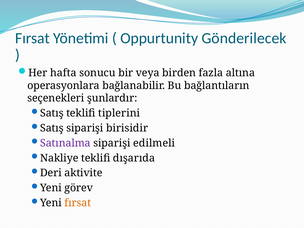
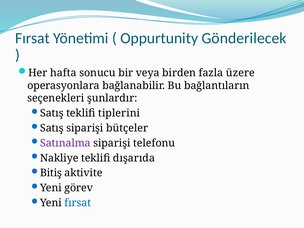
altına: altına -> üzere (240, 73)
birisidir: birisidir -> bütçeler (127, 128)
edilmeli: edilmeli -> telefonu (154, 143)
Deri: Deri -> Bitiş (51, 173)
fırsat colour: orange -> blue (78, 203)
